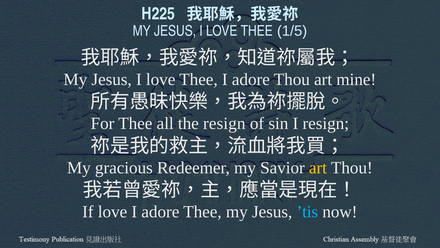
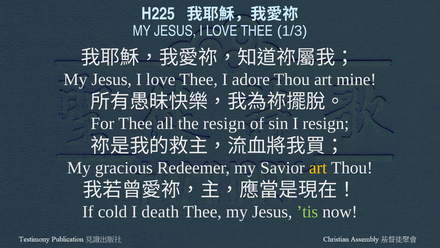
1/5: 1/5 -> 1/3 (292, 31)
If love: love -> cold (113, 211)
adore: adore -> death (160, 211)
’tis colour: light blue -> light green (307, 211)
